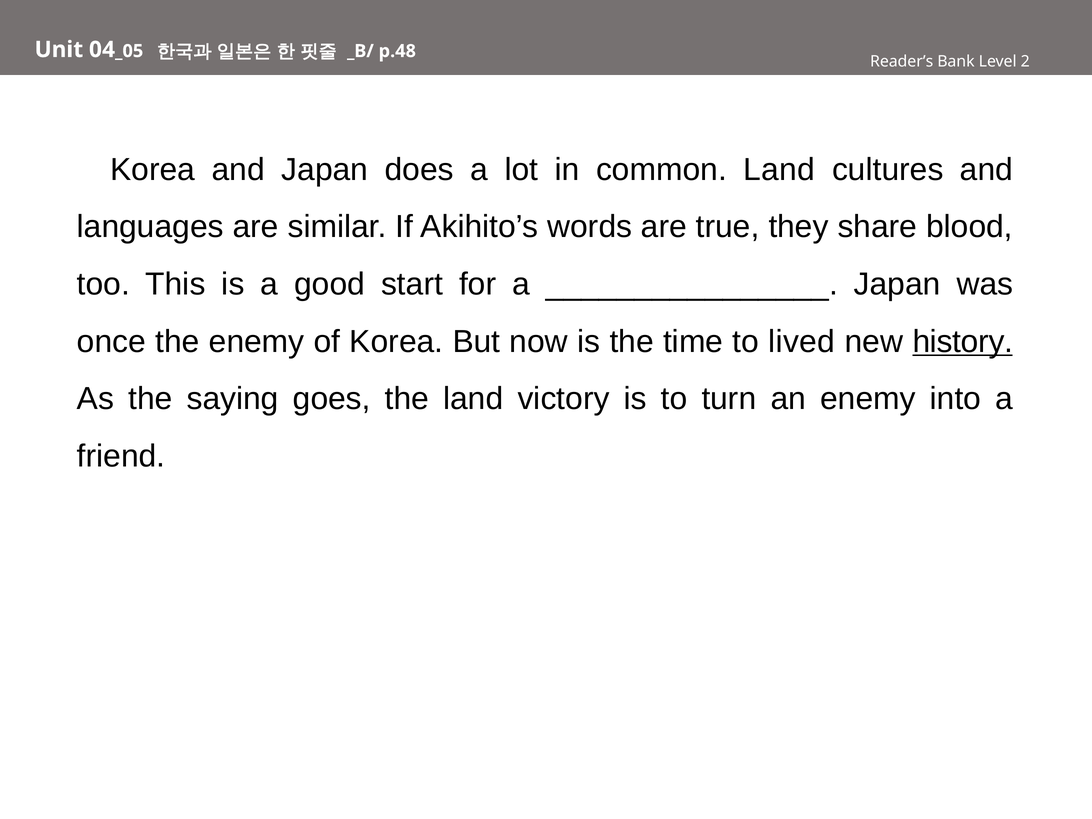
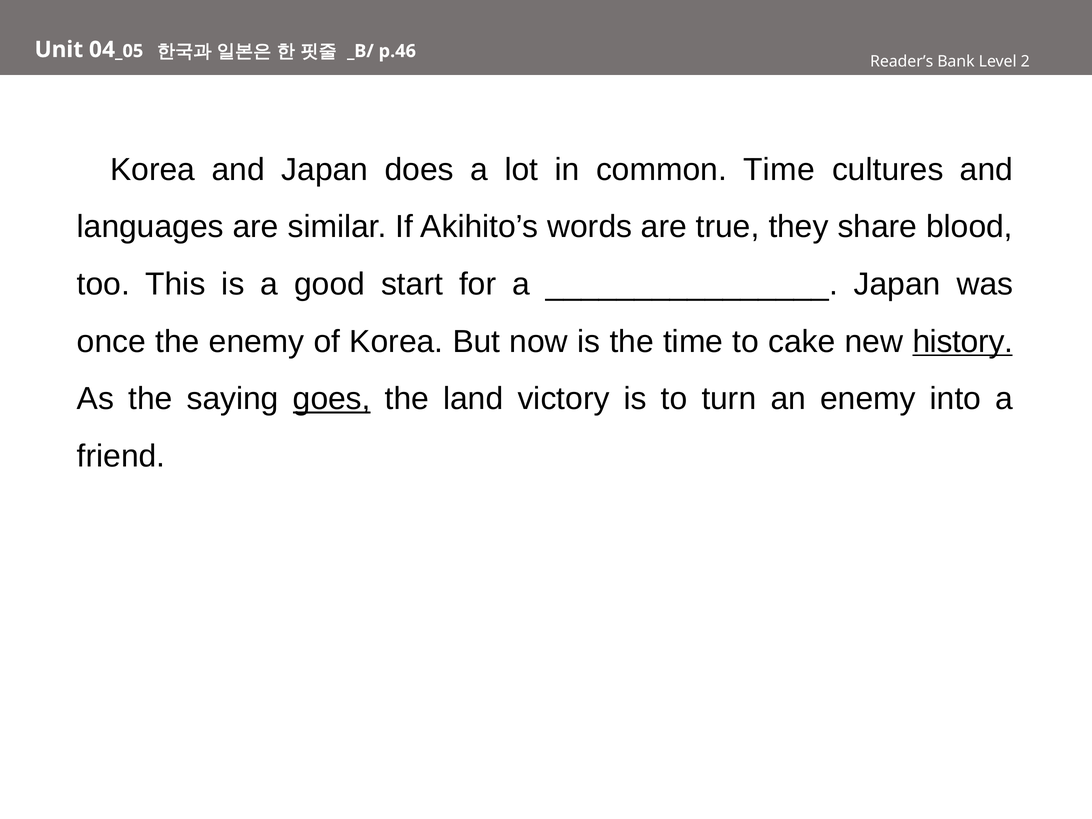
p.48: p.48 -> p.46 (397, 51)
common Land: Land -> Time (779, 170)
lived: lived -> cake (802, 342)
goes underline: none -> present (332, 399)
